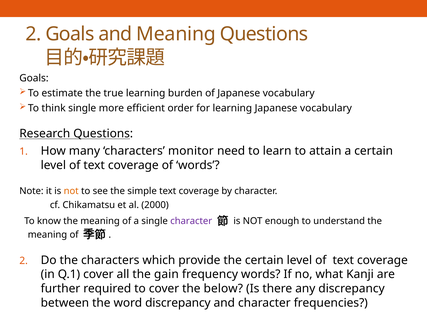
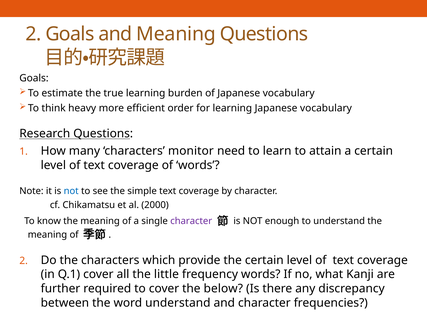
think single: single -> heavy (82, 108)
not colour: orange -> blue (71, 191)
gain: gain -> little (166, 275)
word discrepancy: discrepancy -> understand (178, 303)
